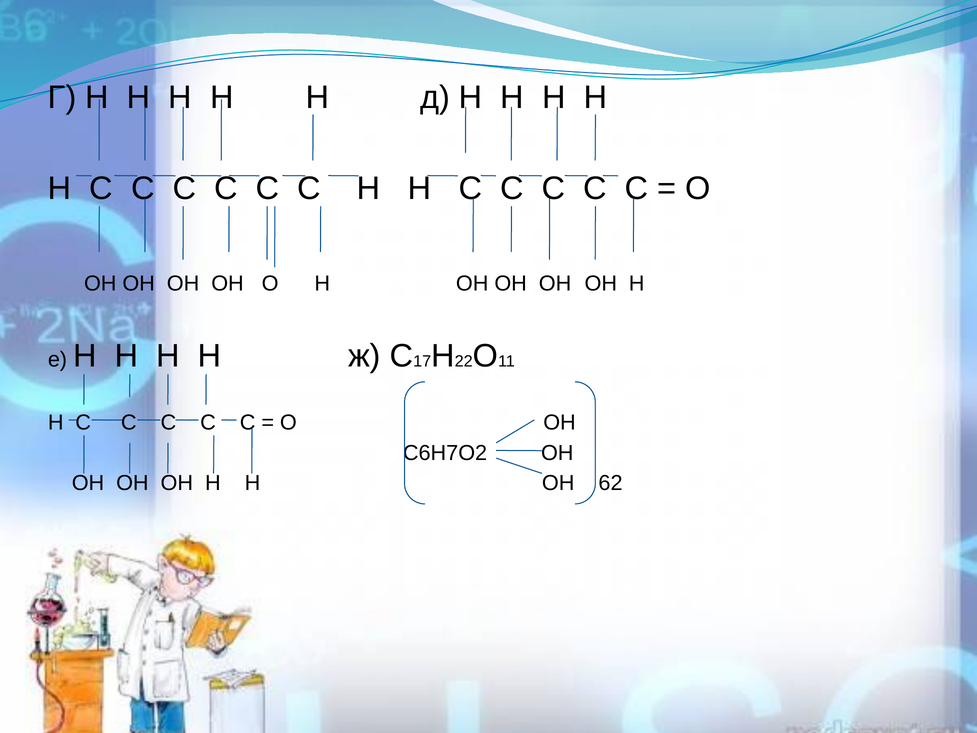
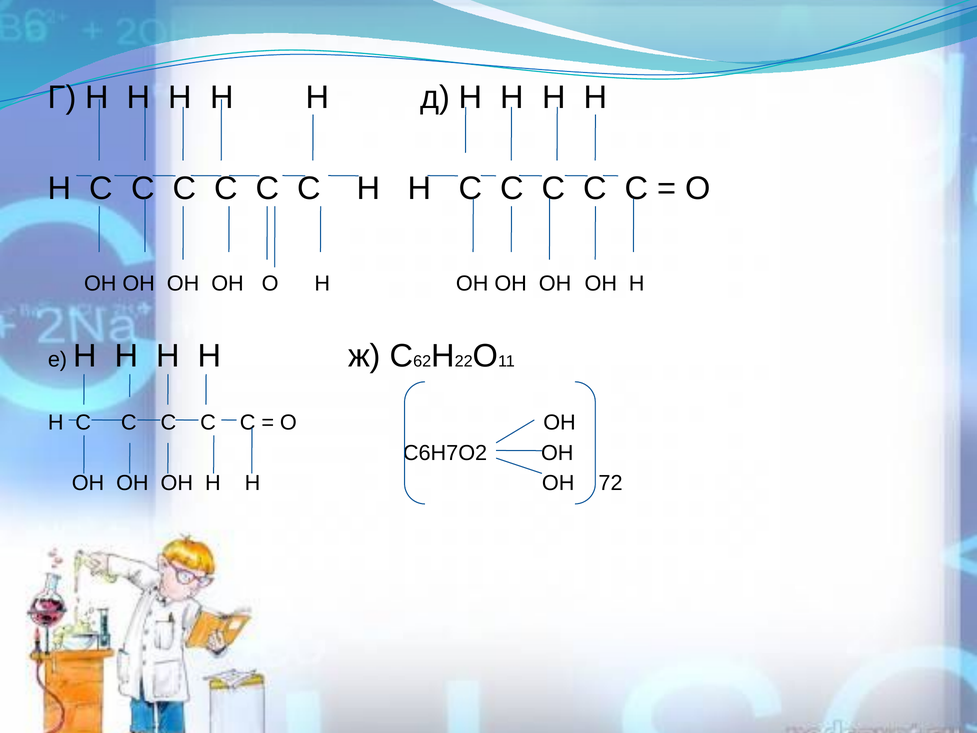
17: 17 -> 62 (422, 361)
62: 62 -> 72 (611, 483)
